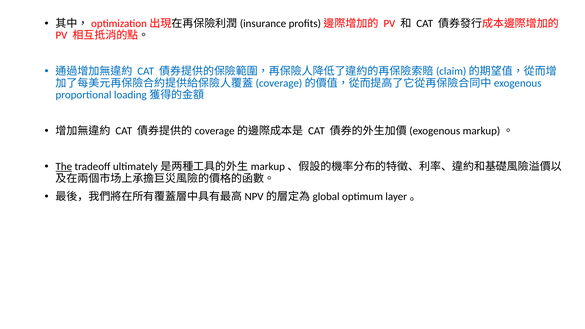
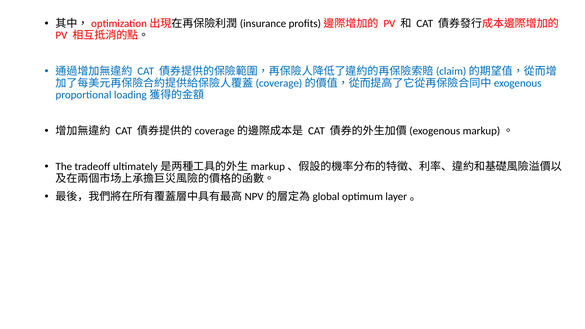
The underline: present -> none (64, 167)
